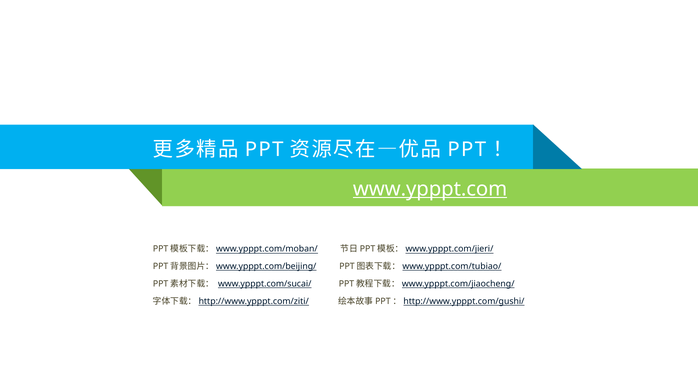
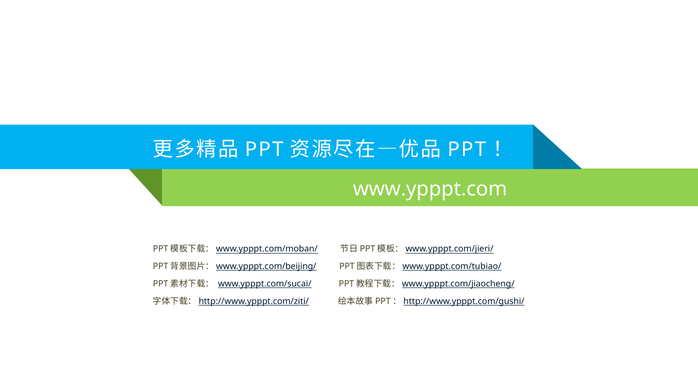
www.ypppt.com underline: present -> none (430, 189)
